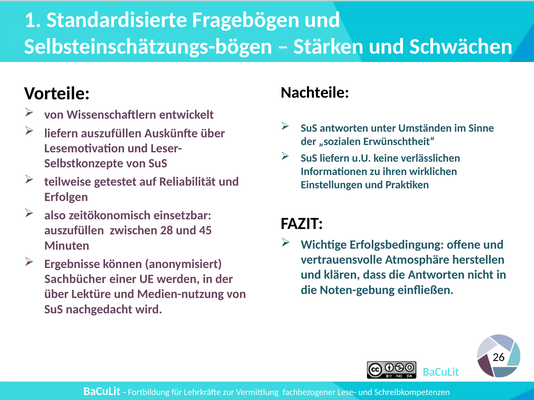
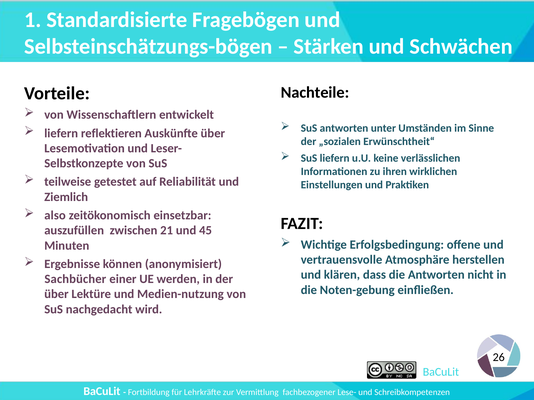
liefern auszufüllen: auszufüllen -> reflektieren (111, 133)
Erfolgen: Erfolgen -> Ziemlich (66, 197)
28: 28 -> 21 (167, 231)
